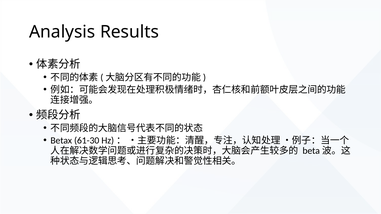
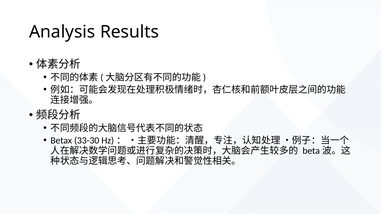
61-30: 61-30 -> 33-30 (87, 141)
